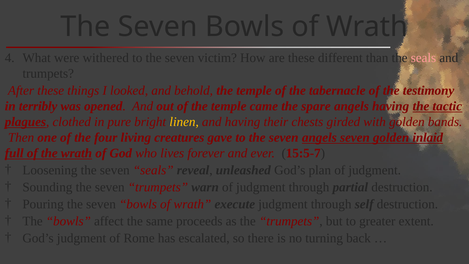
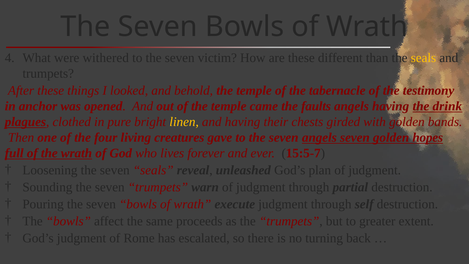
seals colour: pink -> yellow (423, 58)
terribly: terribly -> anchor (38, 106)
spare: spare -> faults (316, 106)
tactic: tactic -> drink (447, 106)
inlaid: inlaid -> hopes (428, 137)
